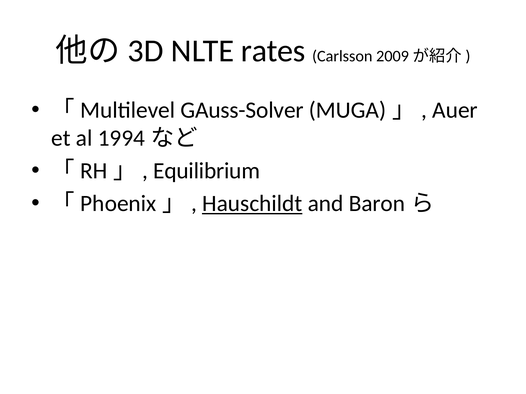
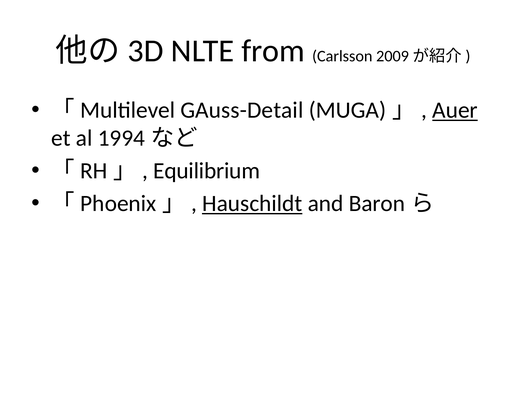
rates: rates -> from (273, 51)
GAuss-Solver: GAuss-Solver -> GAuss-Detail (242, 110)
Auer underline: none -> present (455, 110)
